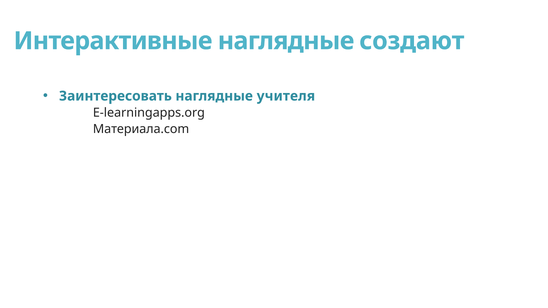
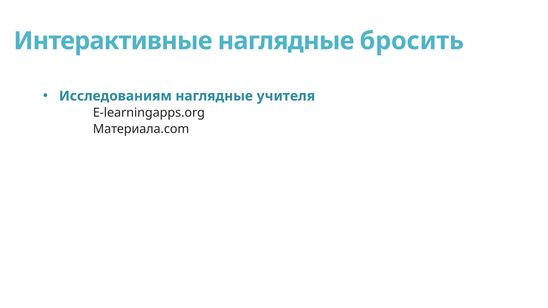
создают: создают -> бросить (412, 41)
Заинтересовать: Заинтересовать -> Исследованиям (115, 96)
